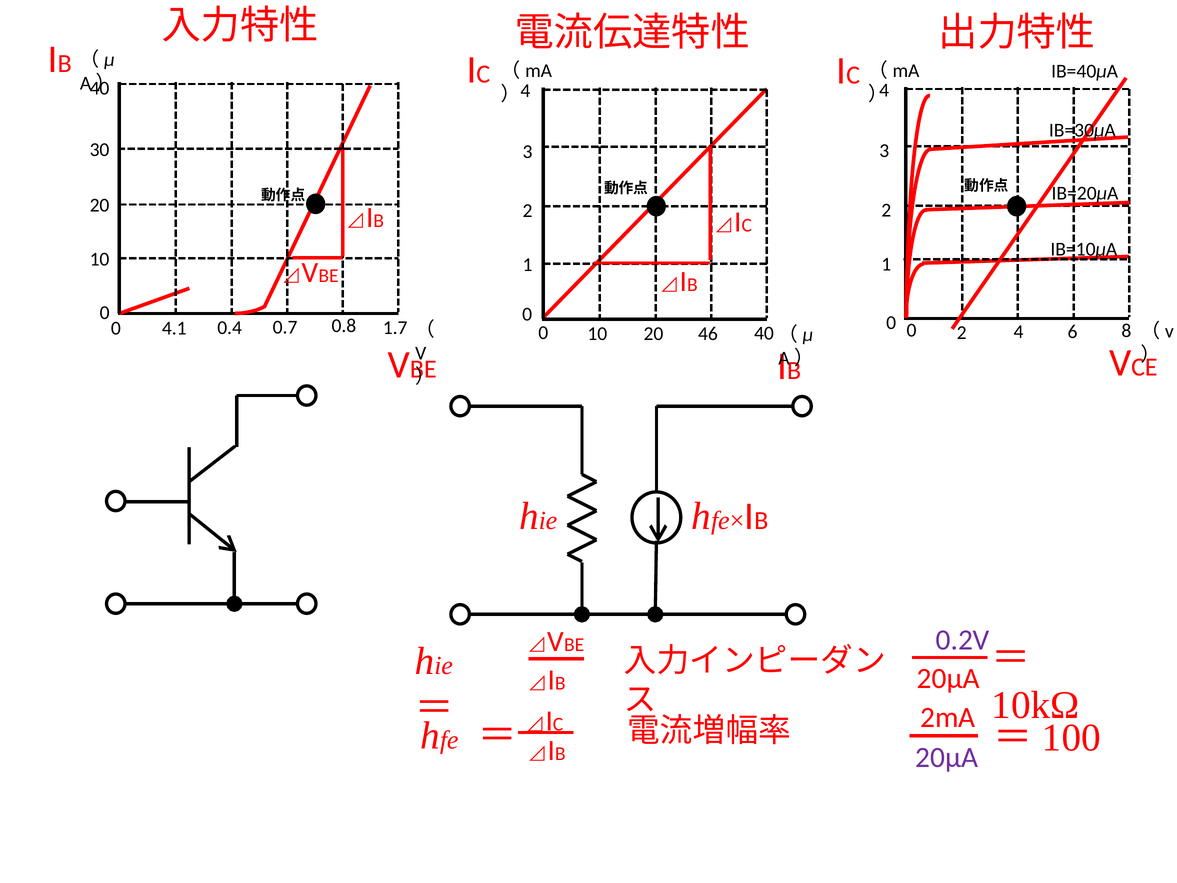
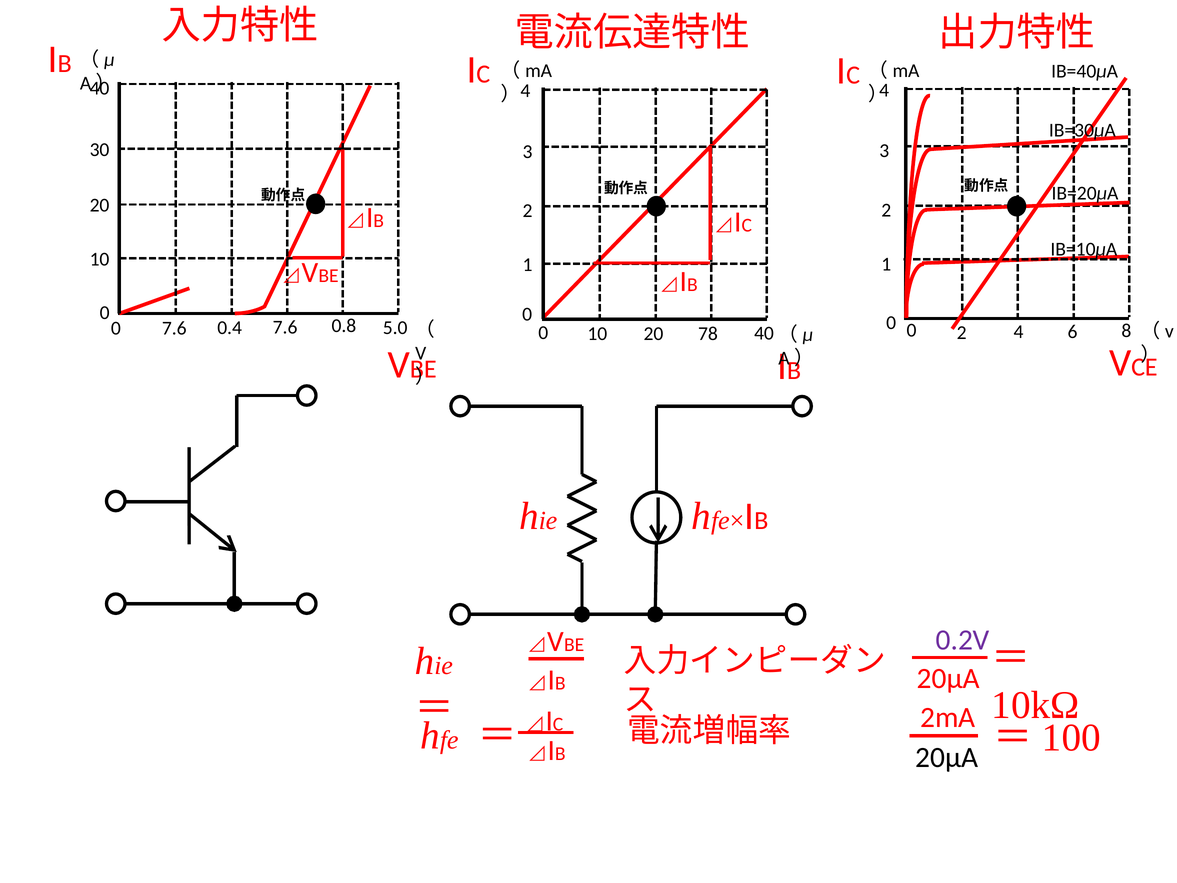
0.4 0.7: 0.7 -> 7.6 (285, 327)
1.7: 1.7 -> 5.0 (395, 328)
4.1: 4.1 -> 7.6 (174, 328)
46: 46 -> 78 (708, 333)
20μA colour: purple -> black (947, 758)
